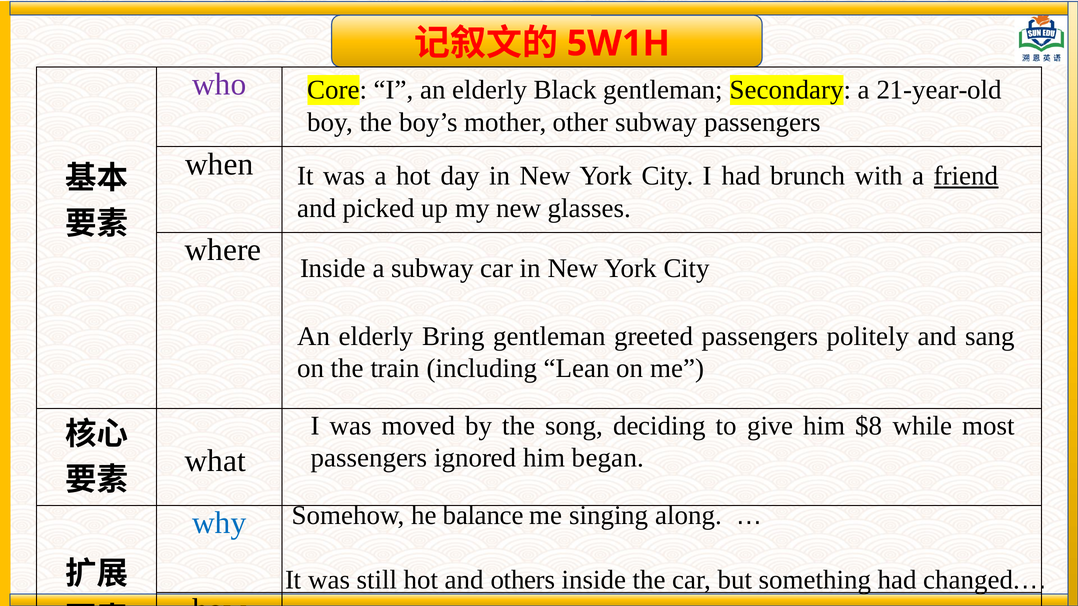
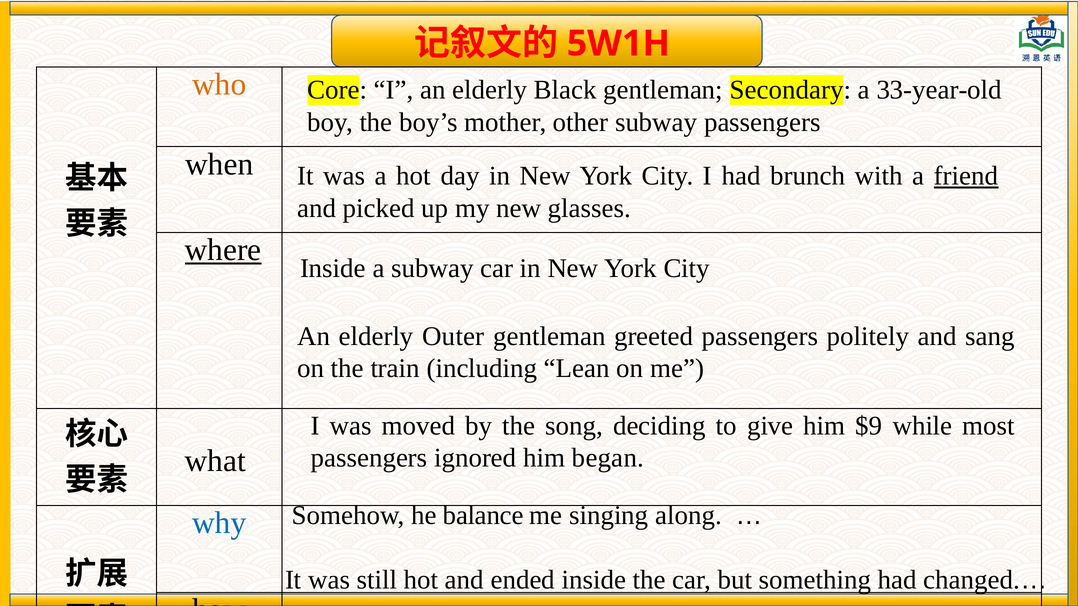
who colour: purple -> orange (219, 85)
21-year-old: 21-year-old -> 33-year-old (939, 90)
where underline: none -> present (223, 250)
Bring: Bring -> Outer (453, 336)
$8: $8 -> $9 (869, 426)
others: others -> ended (523, 580)
